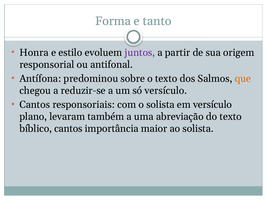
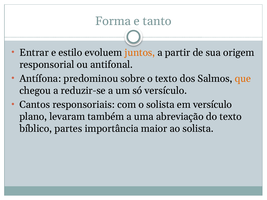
Honra: Honra -> Entrar (34, 53)
juntos colour: purple -> orange (140, 53)
bíblico cantos: cantos -> partes (68, 129)
